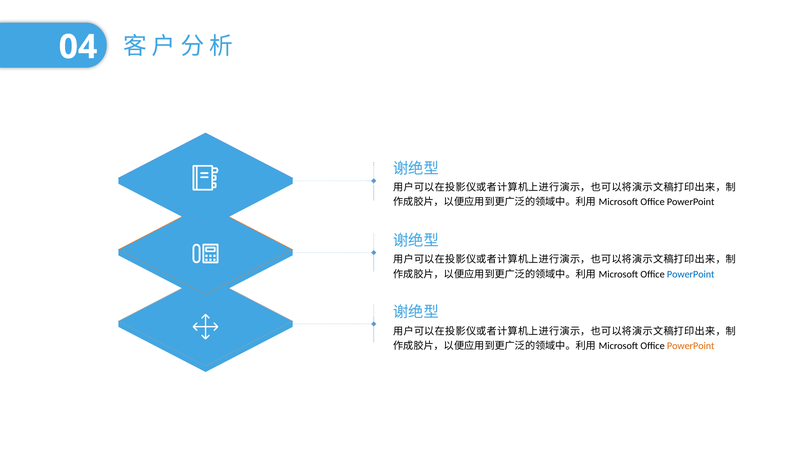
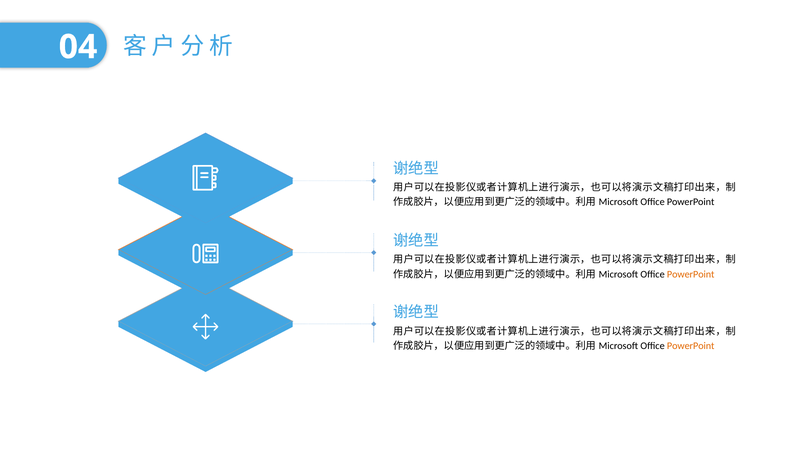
PowerPoint colour: blue -> orange (691, 274)
